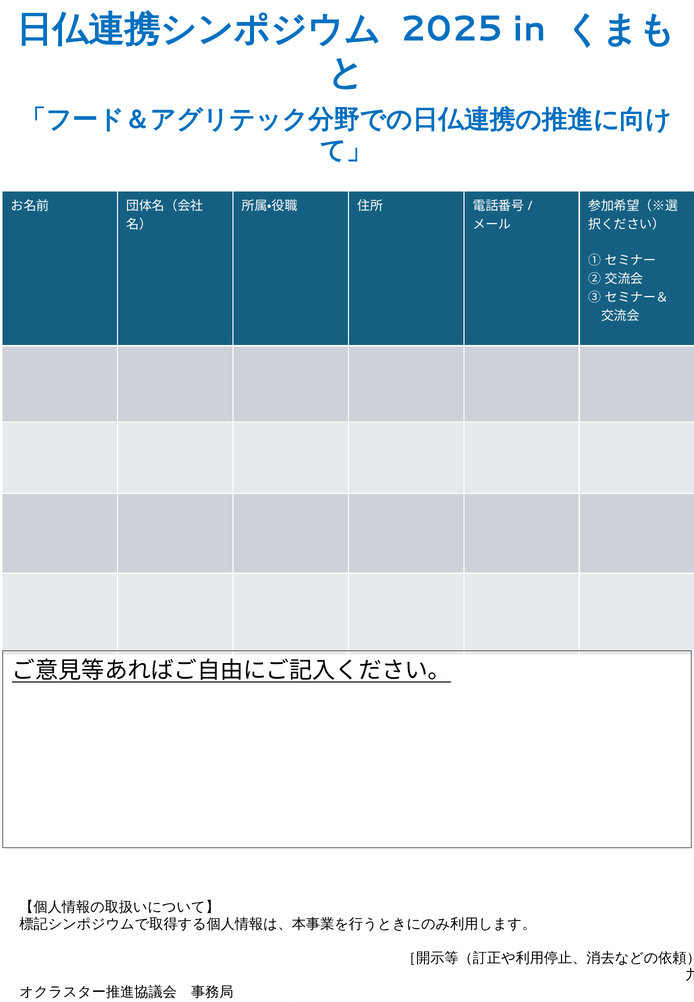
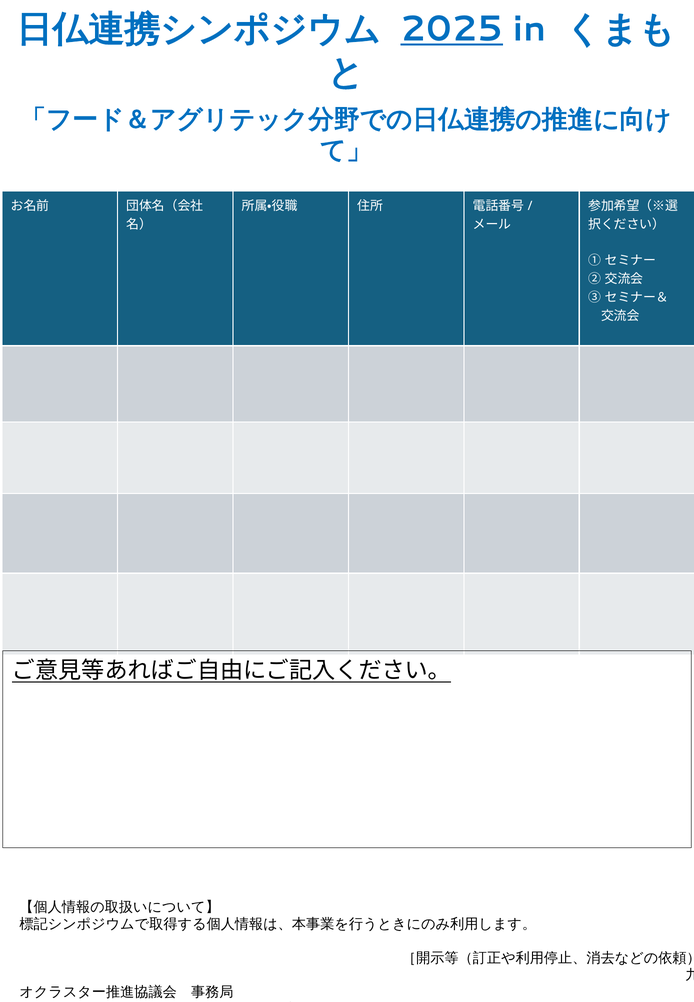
2025 underline: none -> present (452, 29)
